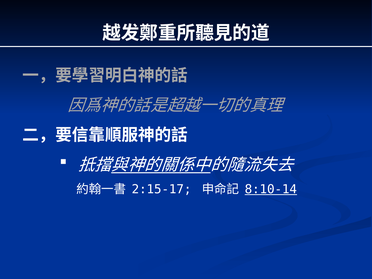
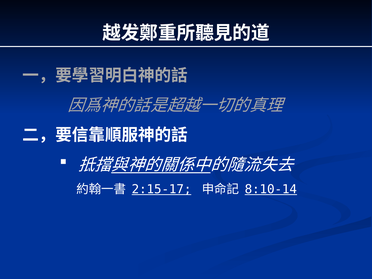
2:15-17 underline: none -> present (162, 189)
